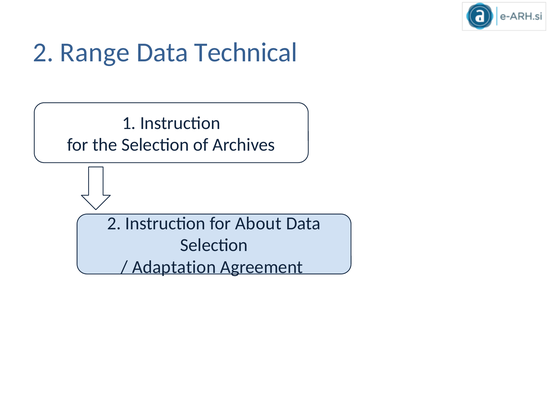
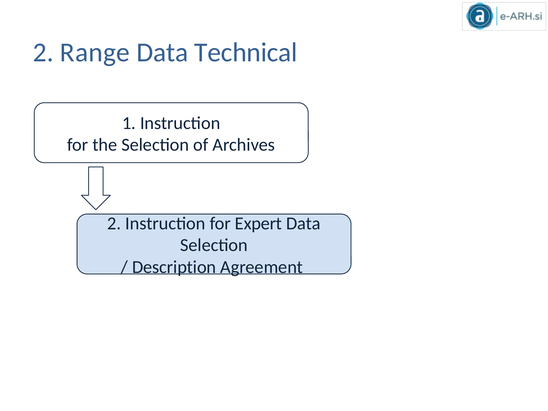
About: About -> Expert (259, 223)
Adaptation: Adaptation -> Description (174, 267)
